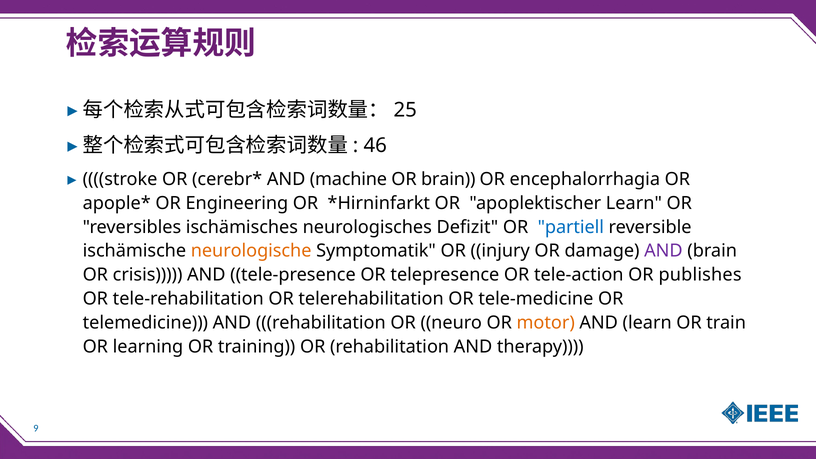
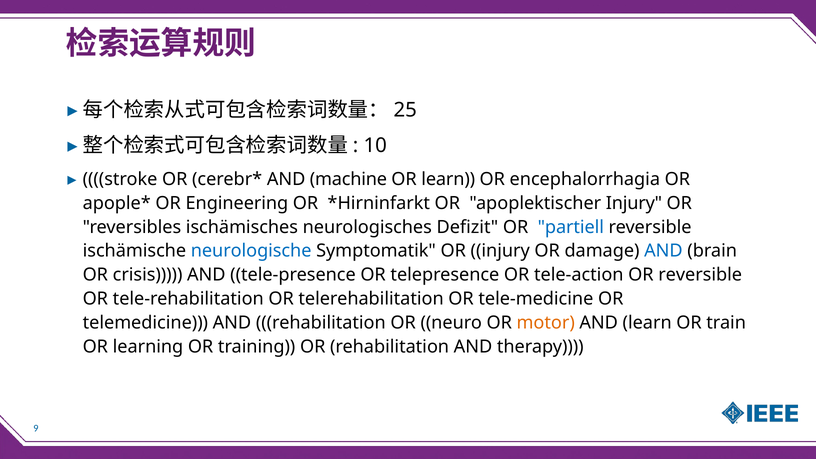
46: 46 -> 10 (375, 146)
OR brain: brain -> learn (448, 179)
apoplektischer Learn: Learn -> Injury (634, 203)
neurologische colour: orange -> blue (251, 251)
AND colour: purple -> blue (663, 251)
OR publishes: publishes -> reversible (700, 275)
